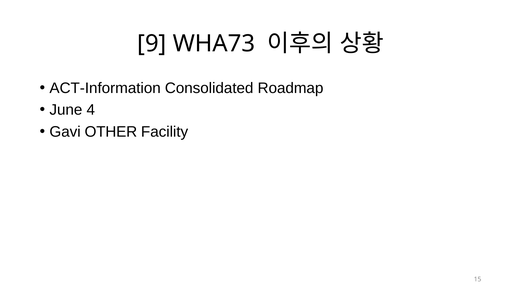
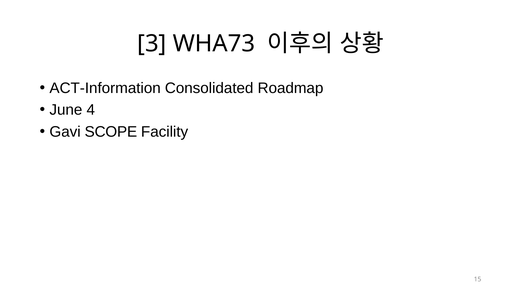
9: 9 -> 3 (152, 44)
OTHER: OTHER -> SCOPE (111, 132)
